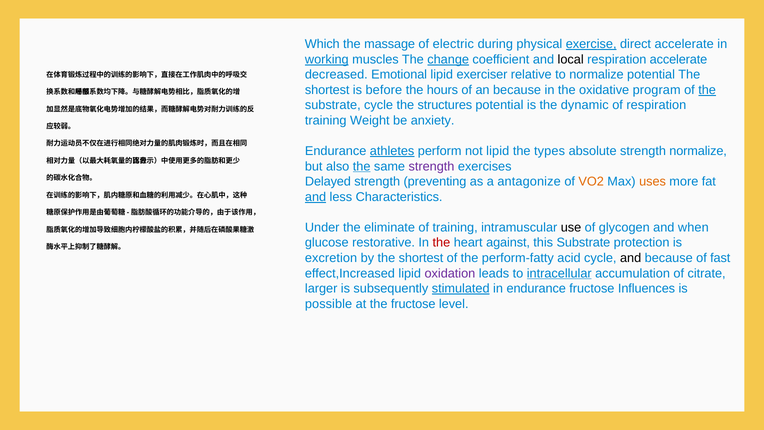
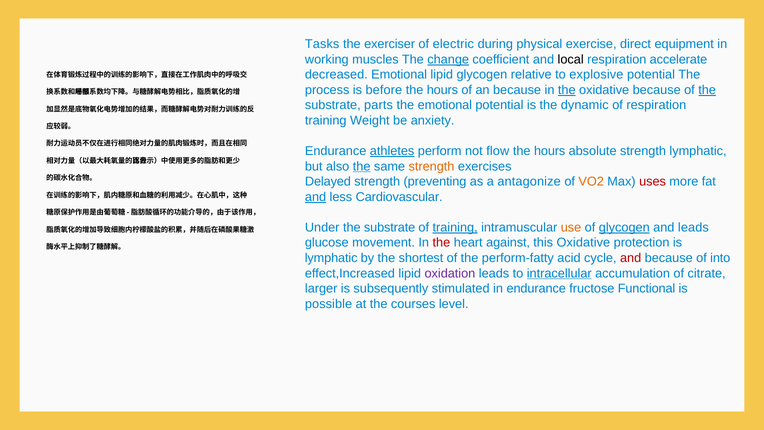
Which: Which -> Tasks (322, 44)
massage: massage -> exerciser (390, 44)
exercise underline: present -> none (591, 44)
direct accelerate: accelerate -> equipment (684, 44)
working underline: present -> none (327, 59)
lipid exerciser: exerciser -> glycogen (482, 75)
to normalize: normalize -> explosive (596, 75)
shortest: shortest -> process (327, 90)
the underline: none -> present (567, 90)
oxidative program: program -> because (657, 90)
substrate cycle: cycle -> parts (379, 105)
the structures: structures -> emotional (445, 105)
not lipid: lipid -> flow (498, 151)
types: types -> hours (550, 151)
strength normalize: normalize -> lymphatic (698, 151)
strength colour: purple -> orange (431, 166)
uses colour: orange -> red (653, 182)
Characteristics: Characteristics -> Cardiovascular (399, 197)
Under the eliminate: eliminate -> substrate (390, 227)
training underline: none -> present (455, 227)
use colour: black -> orange (571, 227)
glycogen underline: none -> present (624, 227)
and when: when -> leads (693, 227)
restorative: restorative -> movement (384, 243)
this Substrate: Substrate -> Oxidative (583, 243)
excretion: excretion -> lymphatic (331, 258)
and colour: black -> red (631, 258)
fast: fast -> into (720, 258)
stimulated underline: present -> none (461, 288)
Influences: Influences -> Functional (647, 288)
the fructose: fructose -> courses (413, 304)
